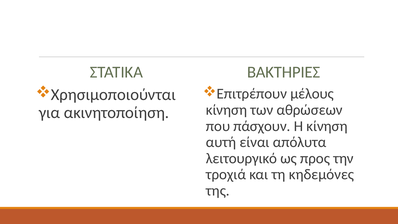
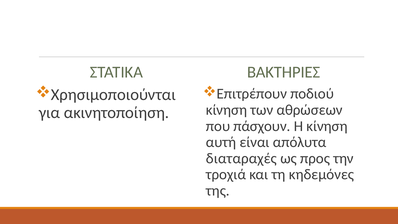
μέλους: μέλους -> ποδιού (312, 94)
λειτουργικό: λειτουργικό -> διαταραχές (241, 158)
